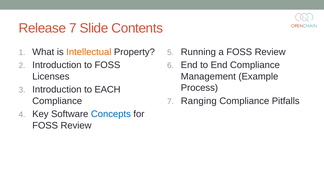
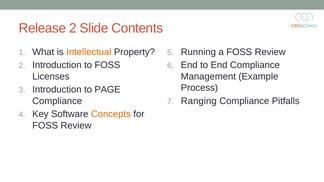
Release 7: 7 -> 2 (73, 28)
EACH: EACH -> PAGE (108, 90)
Concepts colour: blue -> orange (111, 114)
